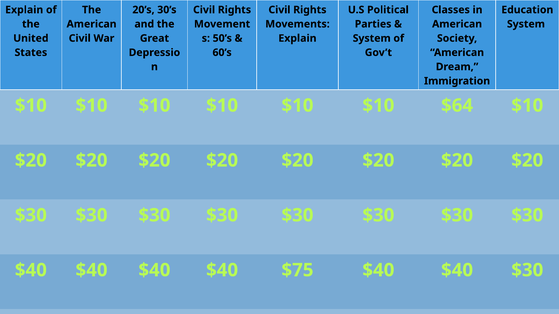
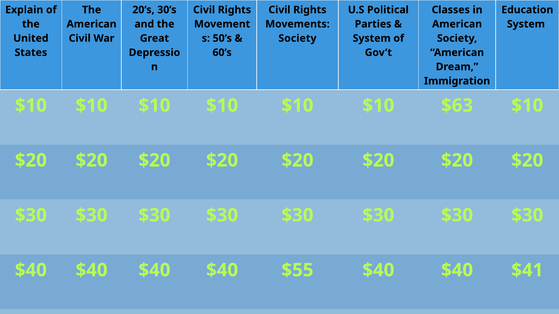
Explain: Explain -> Society (297, 38)
$64: $64 -> $63 (457, 106)
$75: $75 -> $55 (297, 270)
$40 $30: $30 -> $41 (527, 270)
